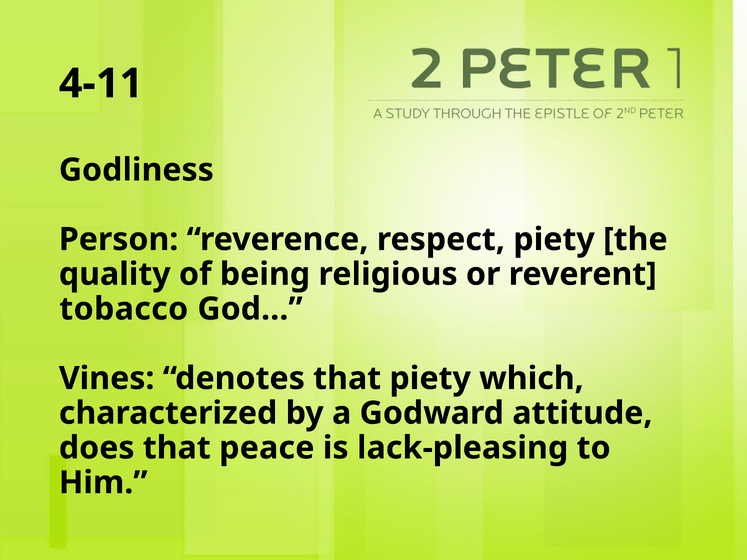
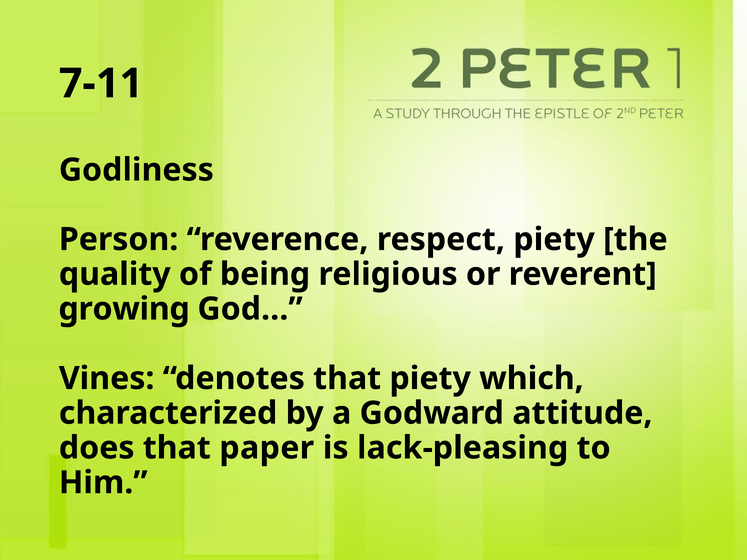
4-11: 4-11 -> 7-11 (101, 84)
tobacco: tobacco -> growing (124, 309)
peace: peace -> paper (267, 448)
